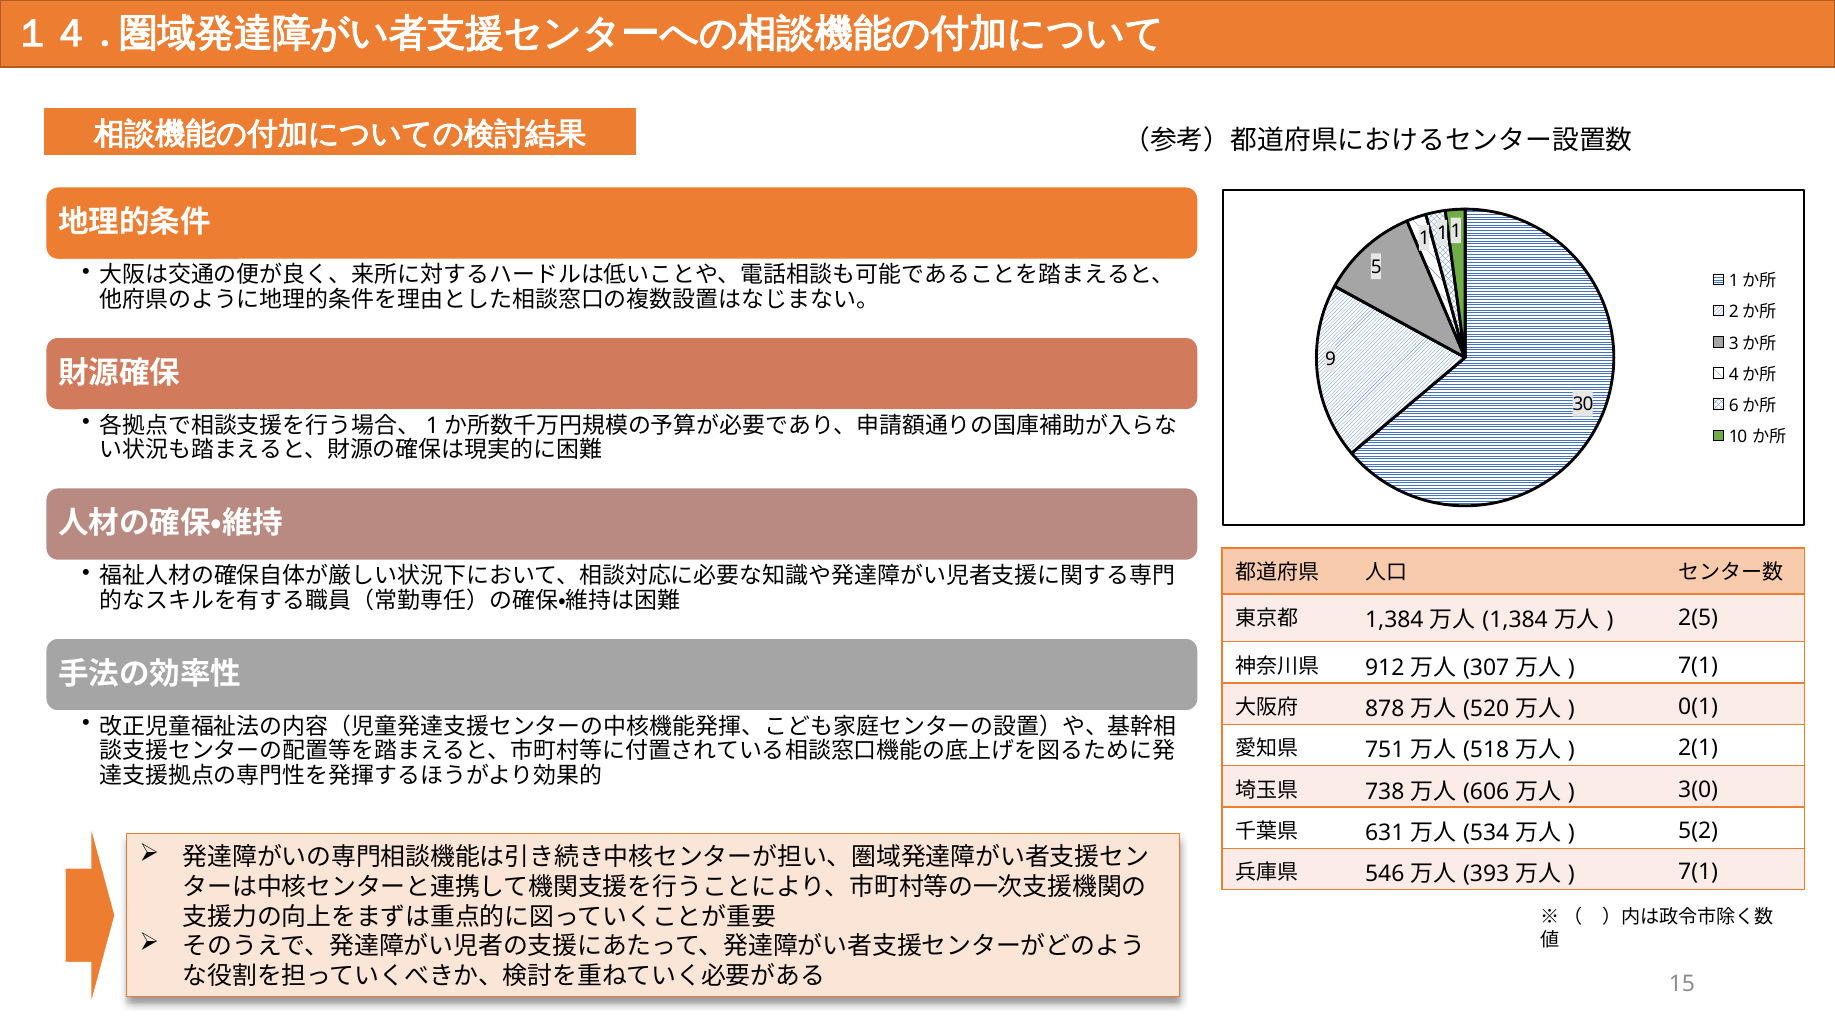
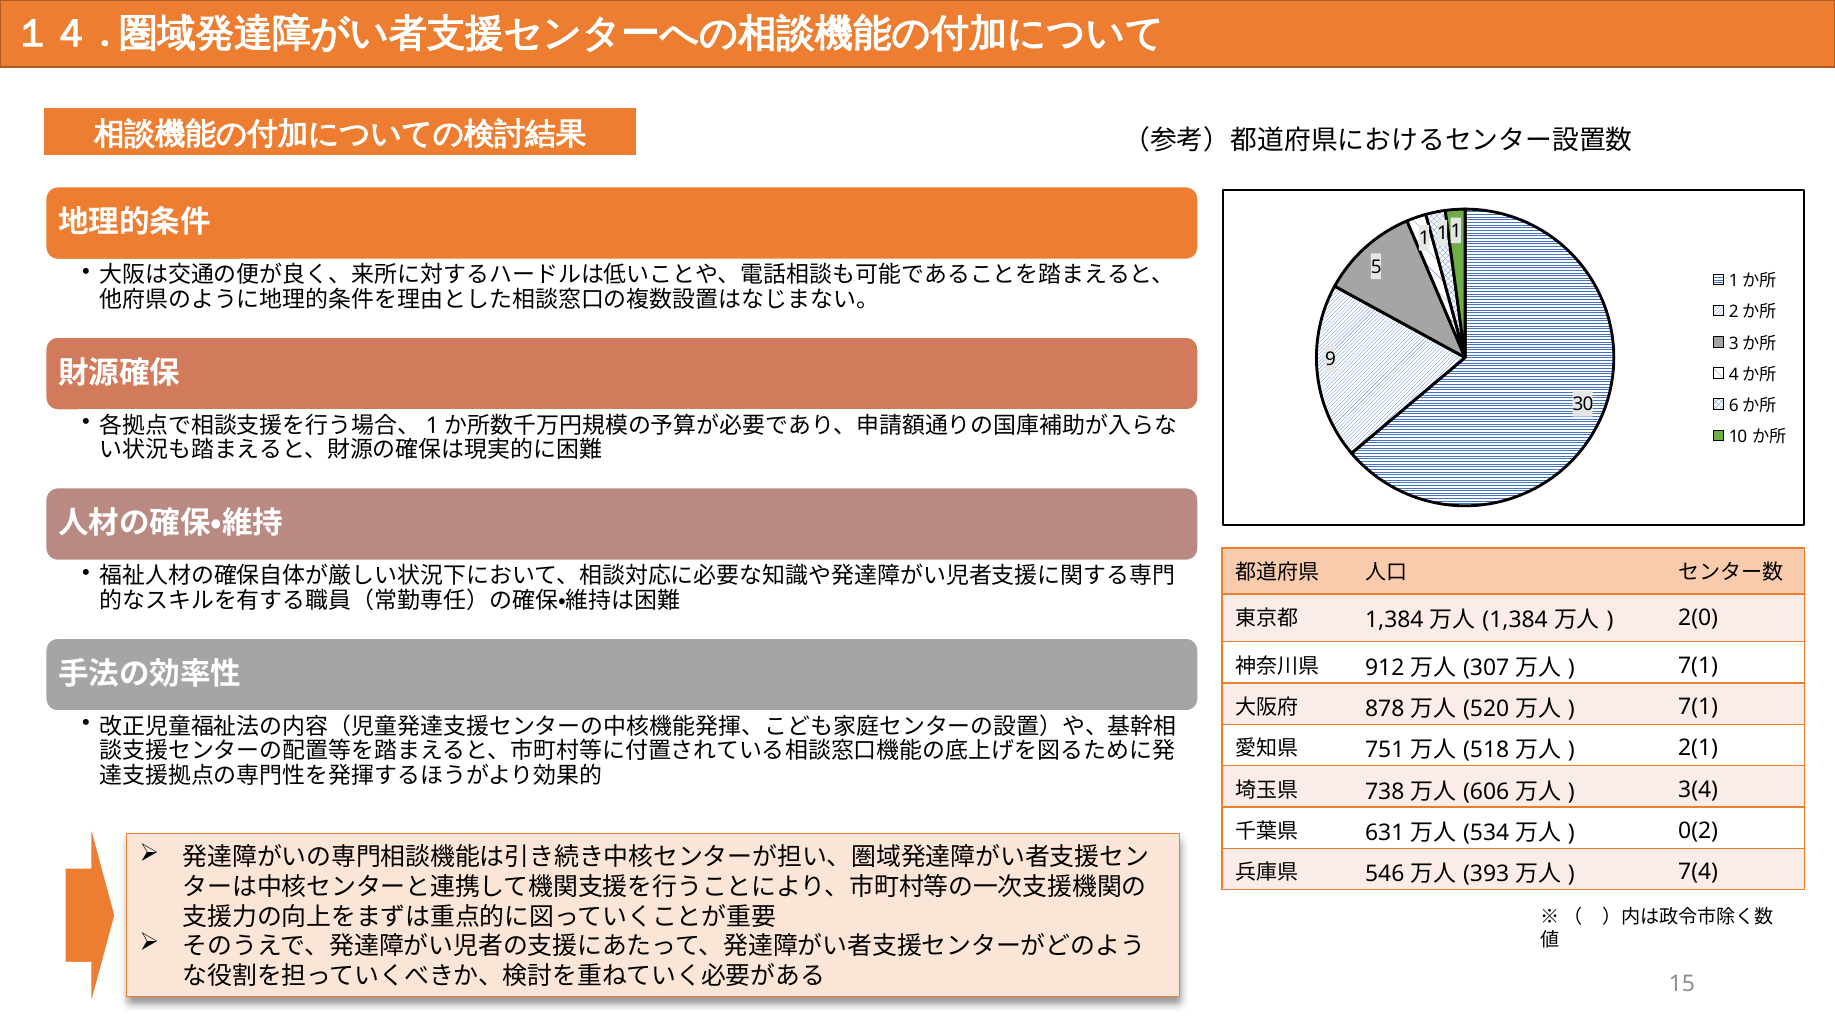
2(5: 2(5 -> 2(0 (1698, 618)
0(1: 0(1 -> 7(1 (1698, 707)
3(0: 3(0 -> 3(4 (1698, 790)
5(2: 5(2 -> 0(2 (1698, 831)
7(1: 7(1 -> 7(4 (1698, 872)
